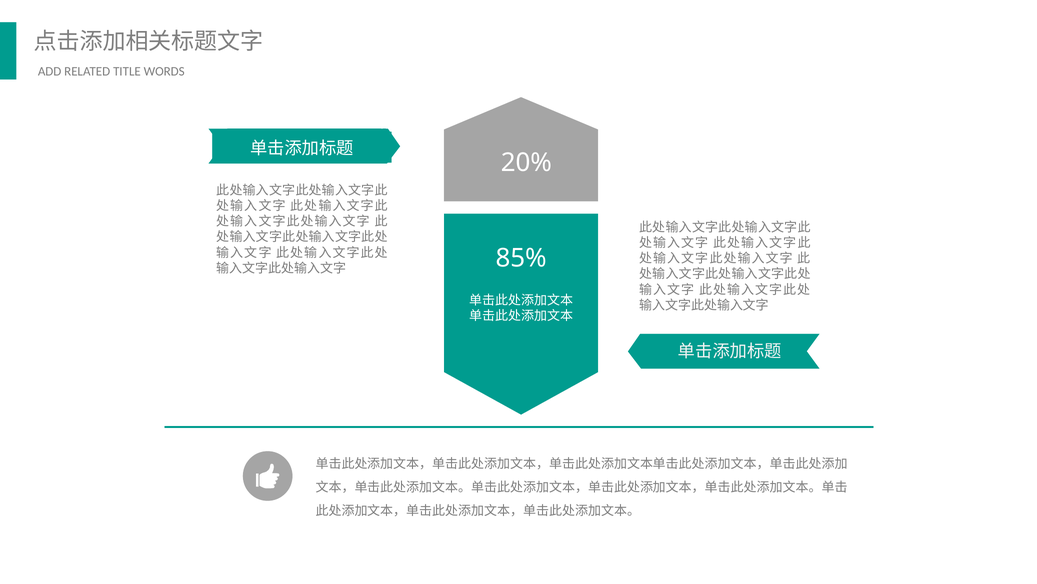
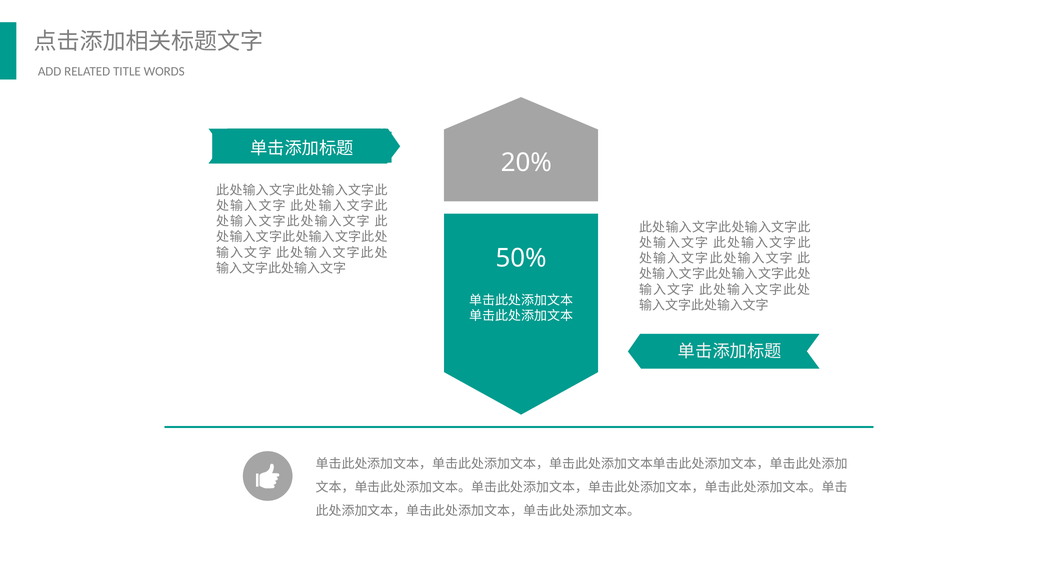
85%: 85% -> 50% (521, 258)
